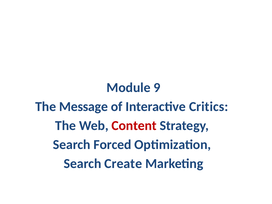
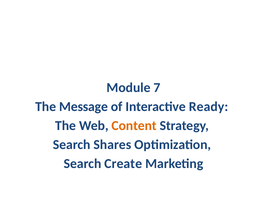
9: 9 -> 7 (157, 88)
Critics: Critics -> Ready (209, 107)
Content colour: red -> orange (134, 126)
Forced: Forced -> Shares (112, 145)
